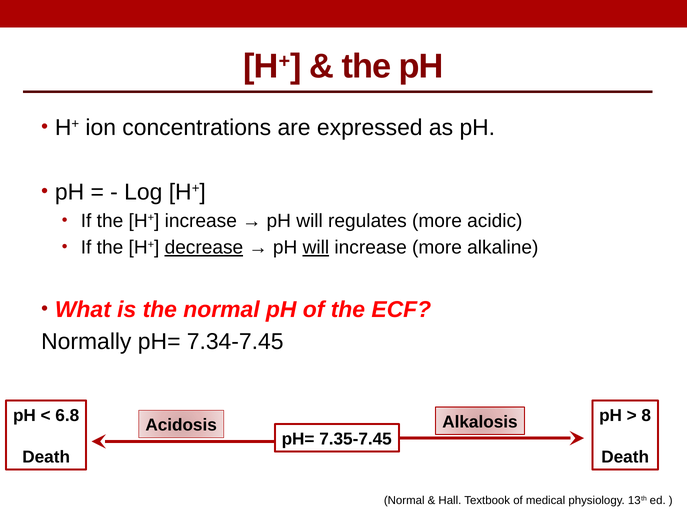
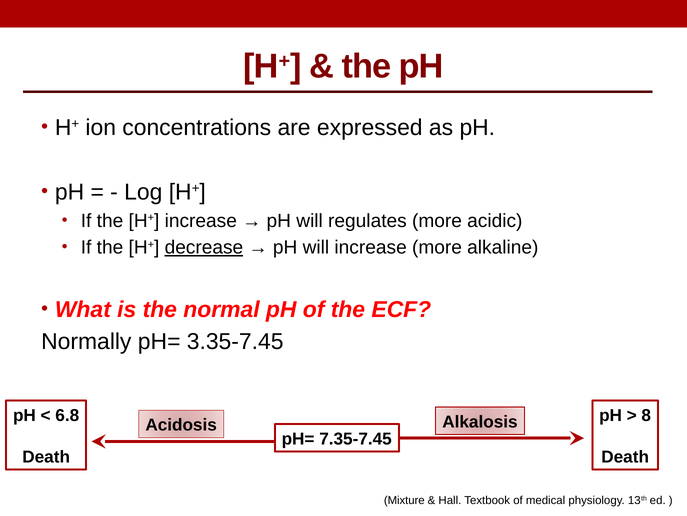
will underline: present -> none (316, 247)
7.34-7.45: 7.34-7.45 -> 3.35-7.45 (235, 341)
Normal: Normal -> Mixture (404, 500)
